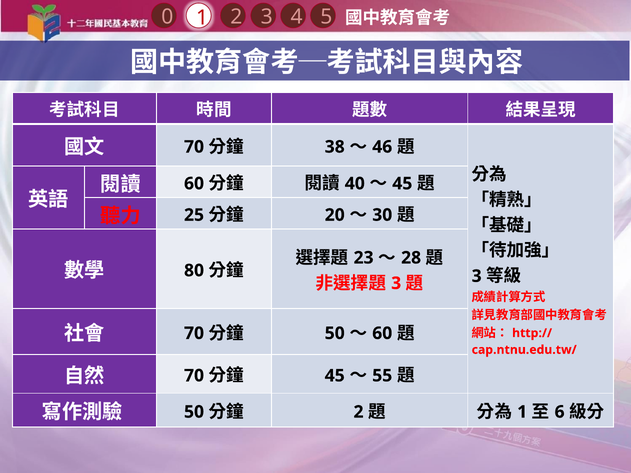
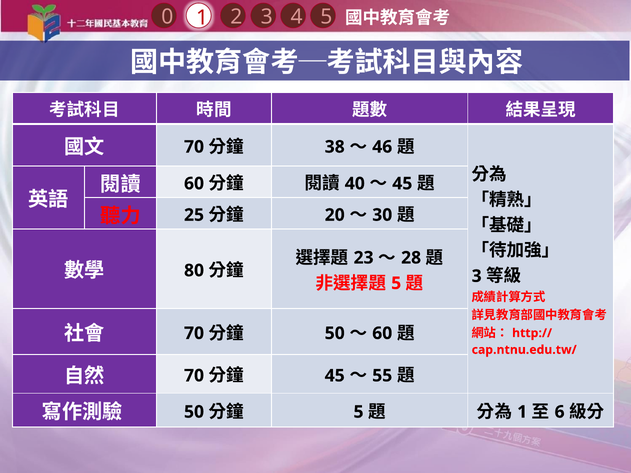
3: 3 -> 5 (396, 283)
2: 2 -> 5 (359, 412)
